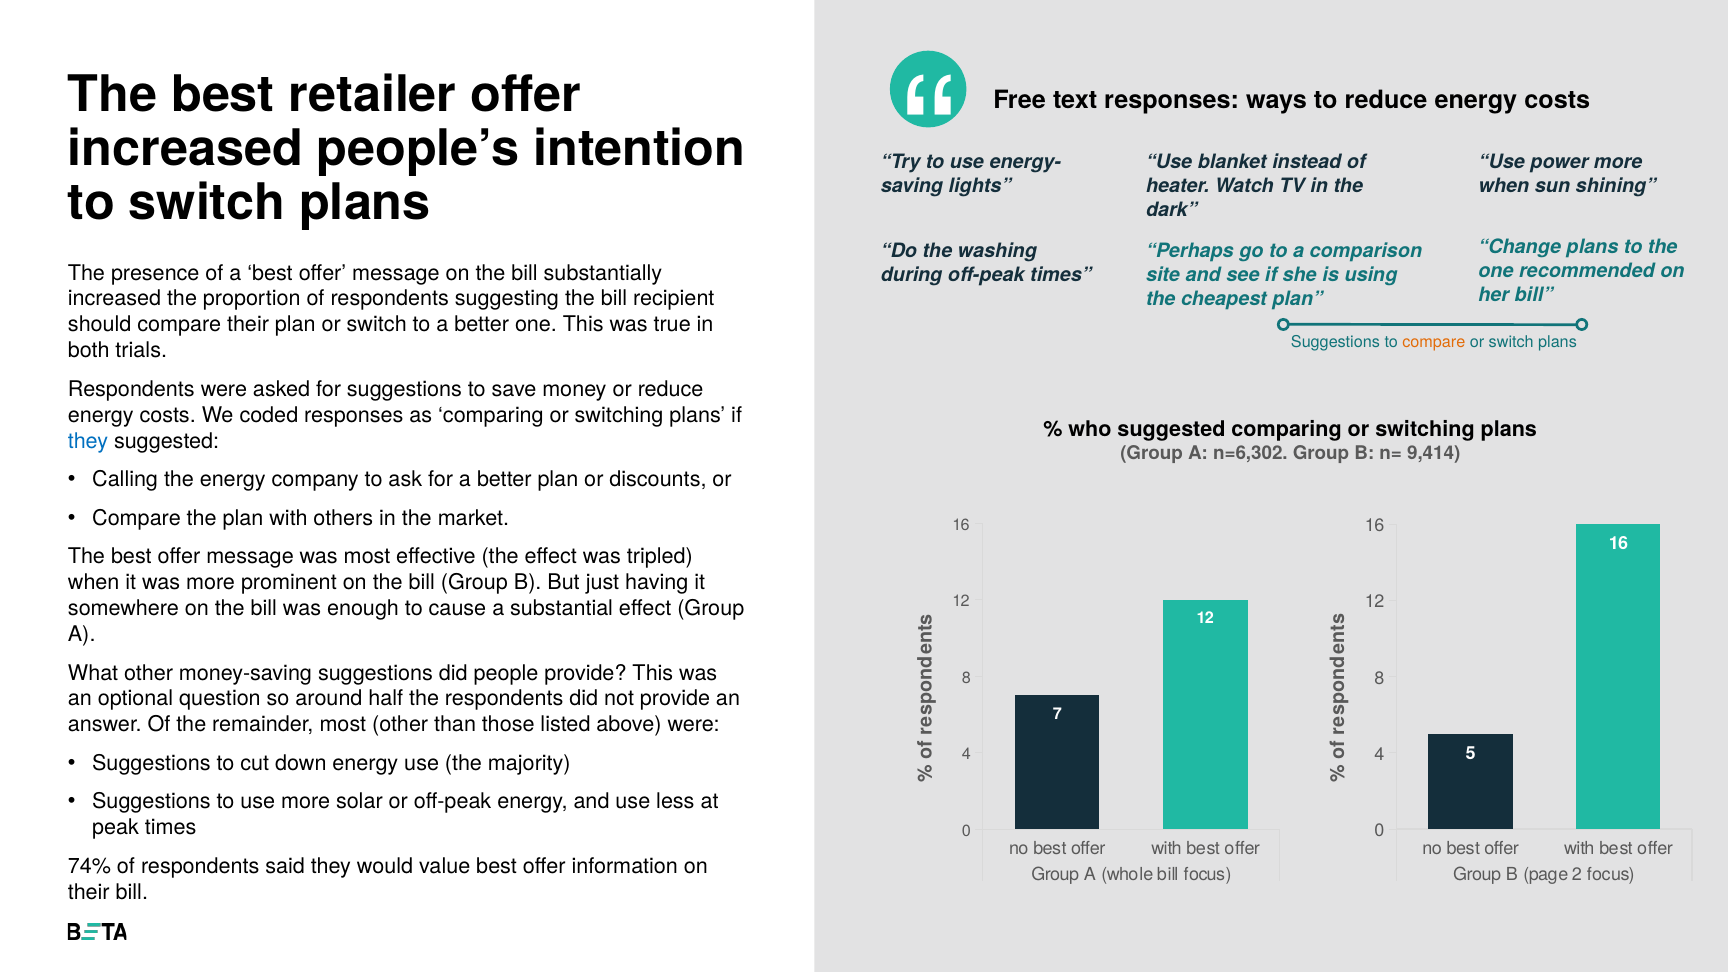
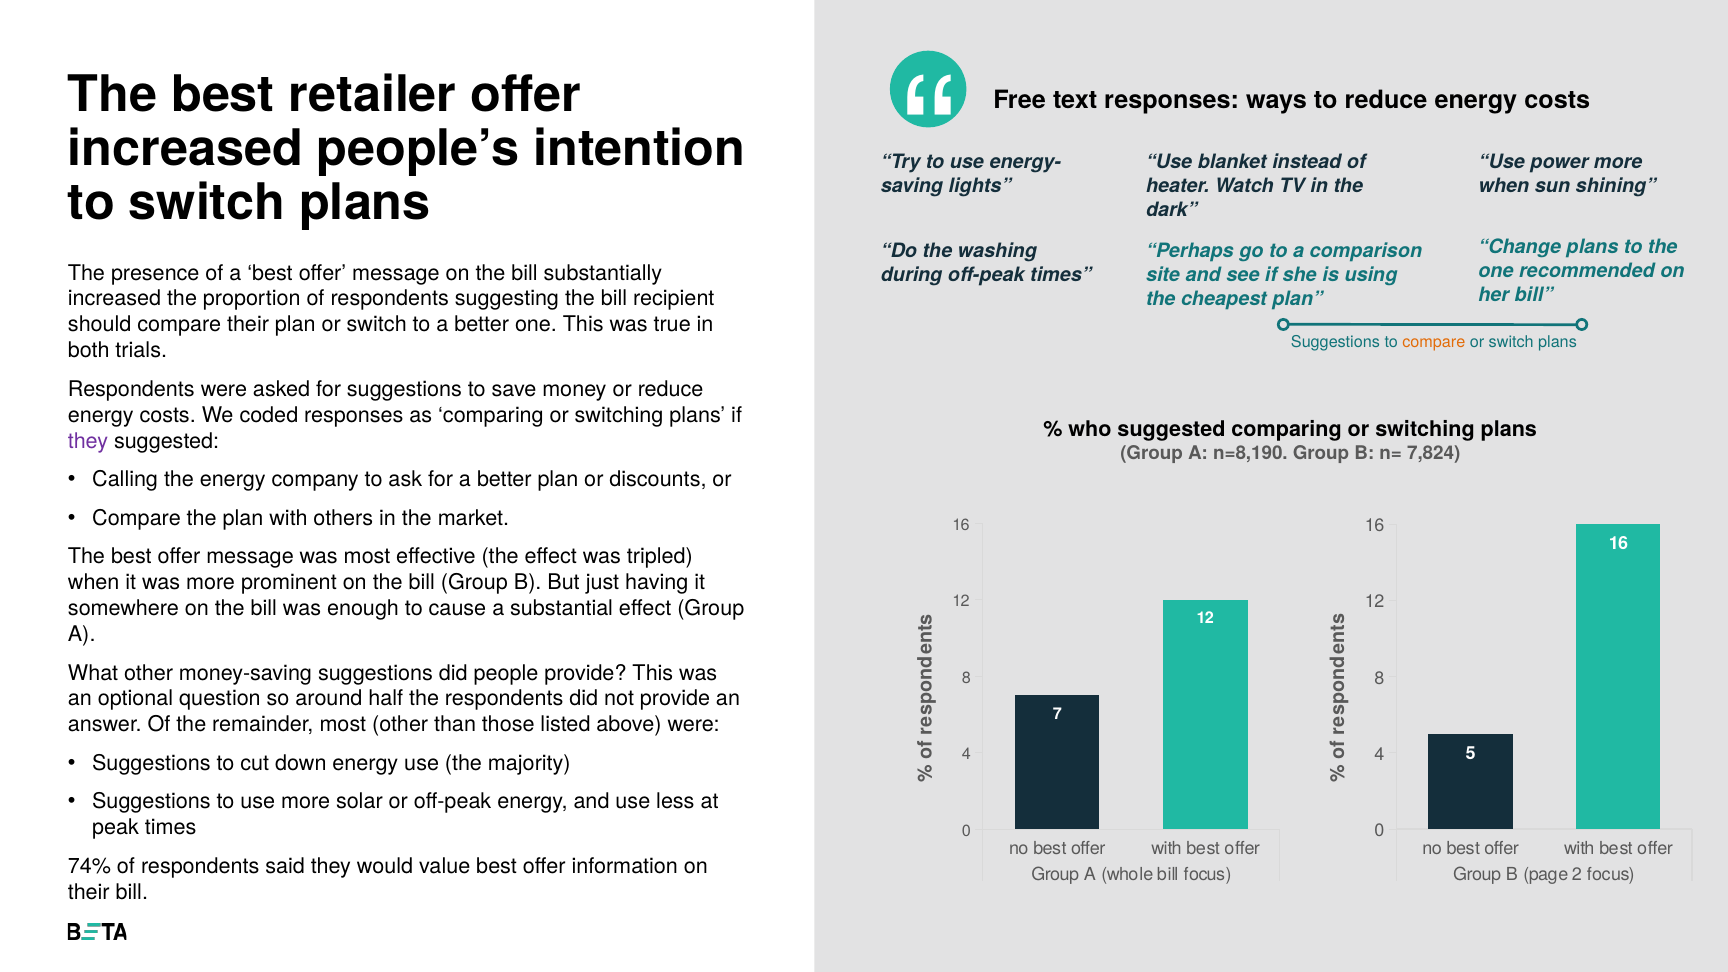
they colour: blue -> purple (88, 441)
n=6,302: n=6,302 -> n=8,190 (1250, 454)
9,414: 9,414 -> 7,824 (1434, 454)
